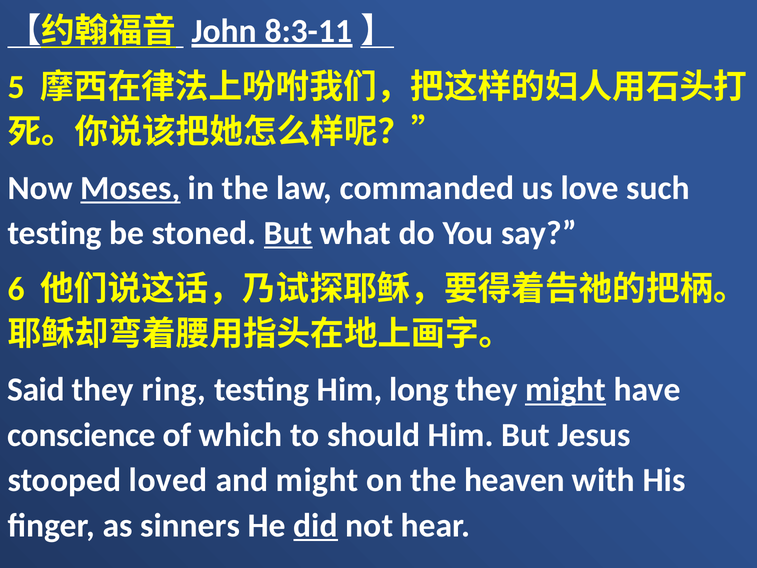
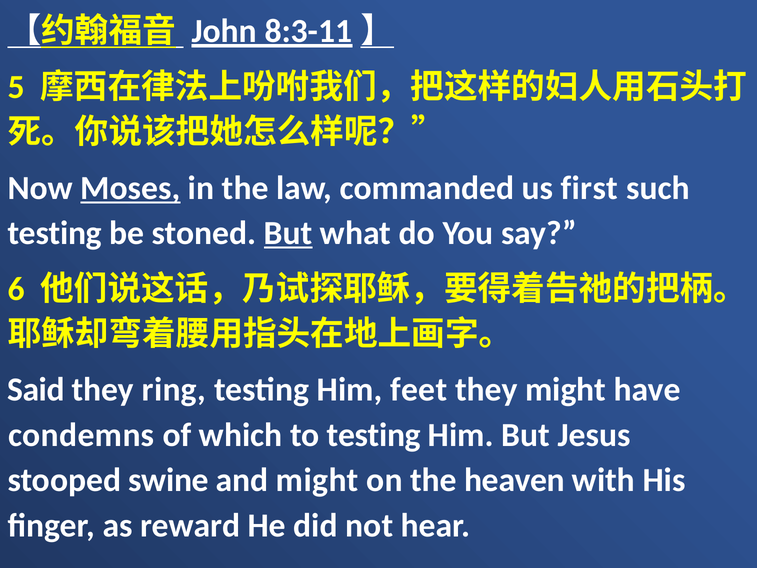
love: love -> first (590, 188)
long: long -> feet (419, 390)
might underline: present -> none (566, 390)
conscience: conscience -> condemns (81, 435)
to should: should -> testing (374, 435)
loved: loved -> swine (169, 480)
sinners: sinners -> reward (190, 525)
did underline: present -> none (316, 525)
